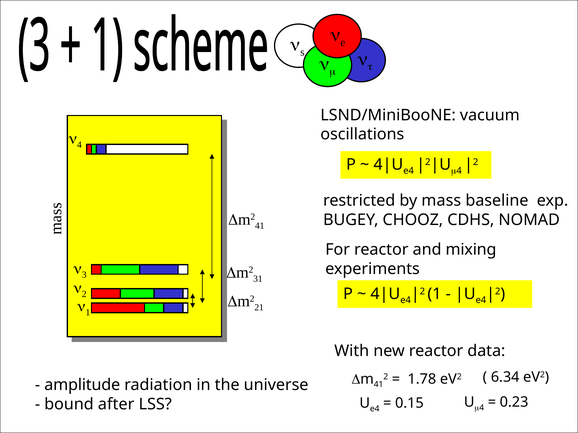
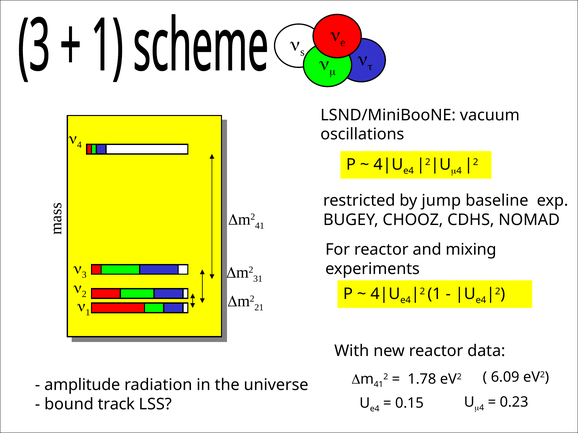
mass: mass -> jump (441, 201)
6.34: 6.34 -> 6.09 (505, 378)
after: after -> track (116, 405)
